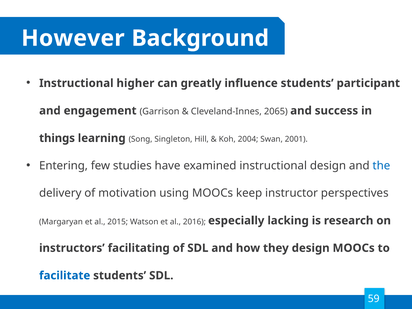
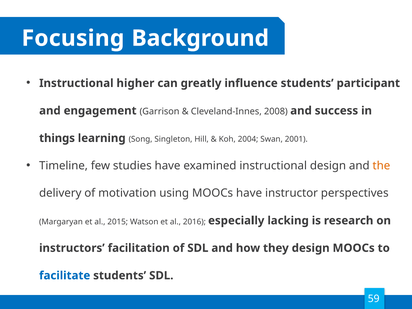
However: However -> Focusing (73, 38)
2065: 2065 -> 2008 (276, 111)
Entering: Entering -> Timeline (63, 166)
the colour: blue -> orange (381, 166)
MOOCs keep: keep -> have (249, 193)
facilitating: facilitating -> facilitation (139, 248)
